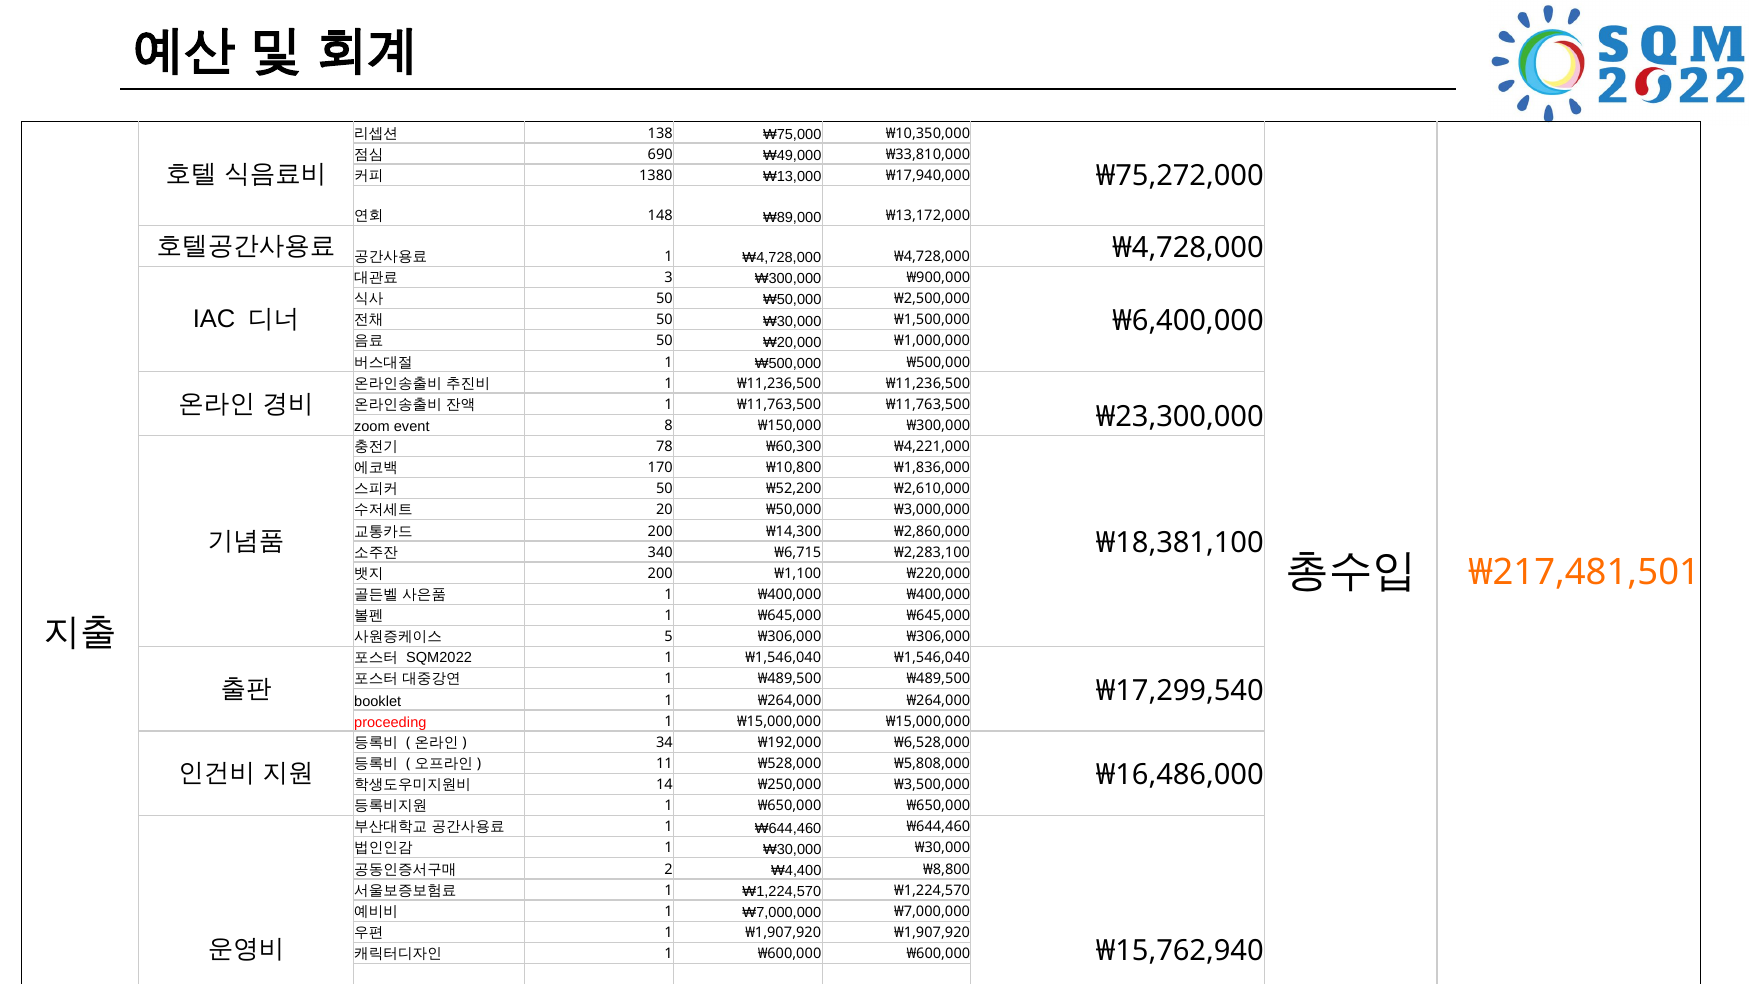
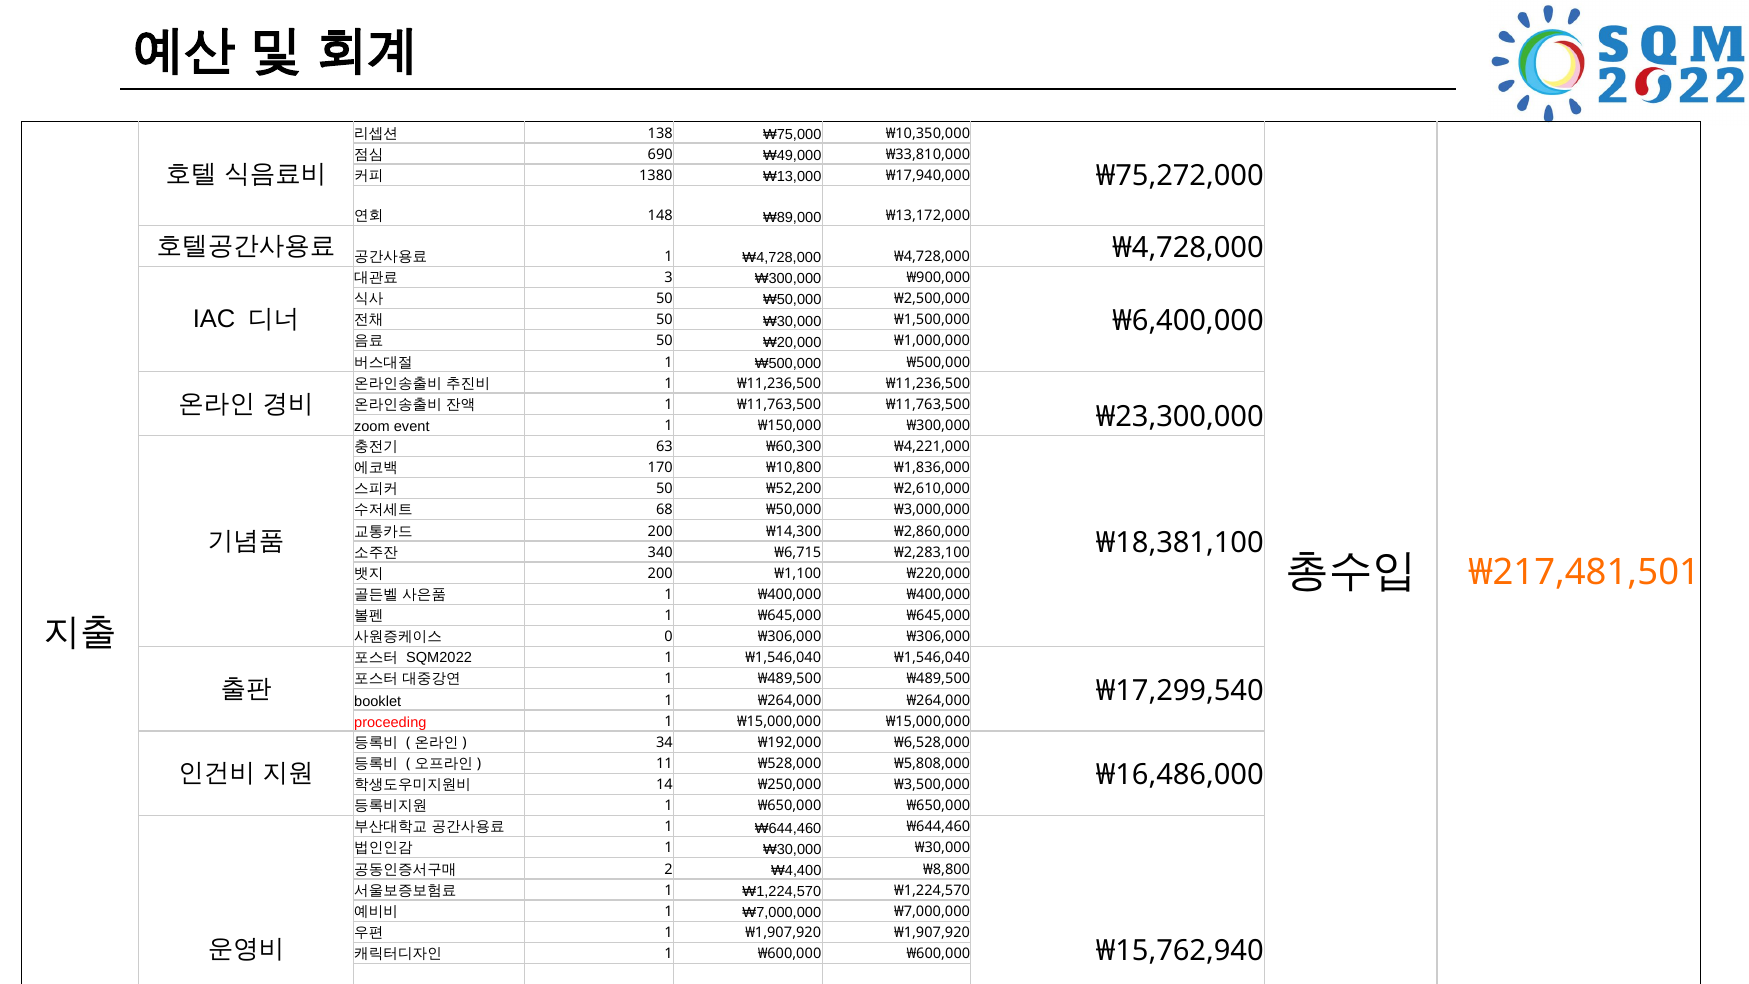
event 8: 8 -> 1 (669, 426)
78: 78 -> 63 (664, 447)
20: 20 -> 68 (664, 510)
5: 5 -> 0 (669, 637)
